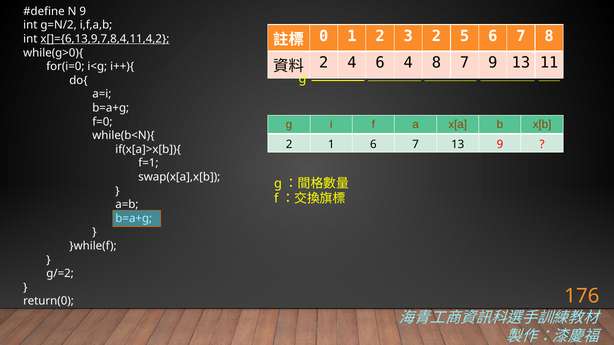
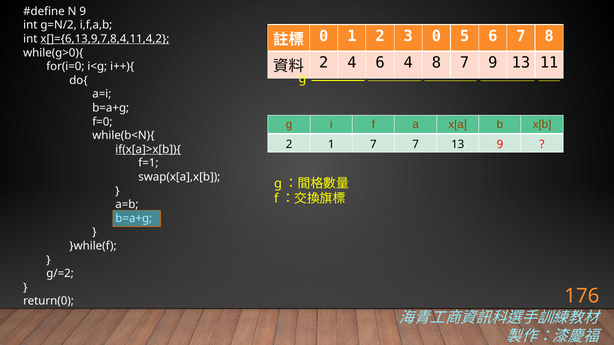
3 2: 2 -> 0 (436, 36)
1 6: 6 -> 7 (373, 145)
if(x[a]>x[b]){ underline: none -> present (148, 149)
